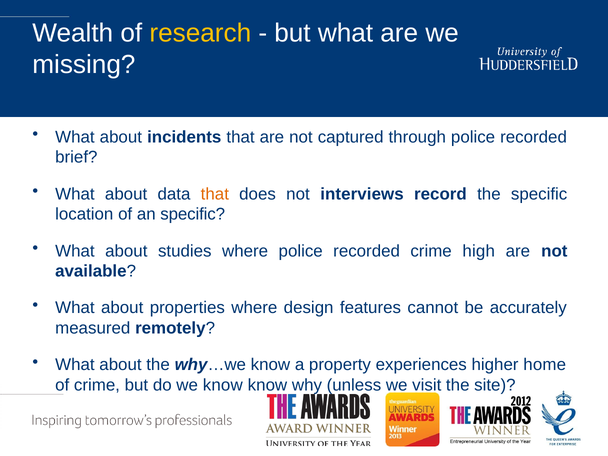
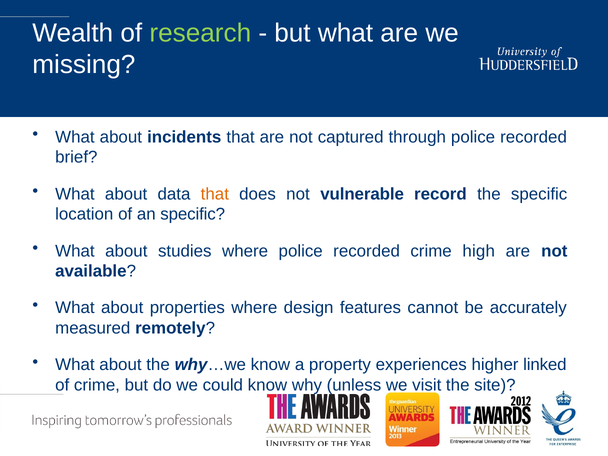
research colour: yellow -> light green (200, 33)
interviews: interviews -> vulnerable (362, 194)
home: home -> linked (545, 365)
we know: know -> could (223, 385)
